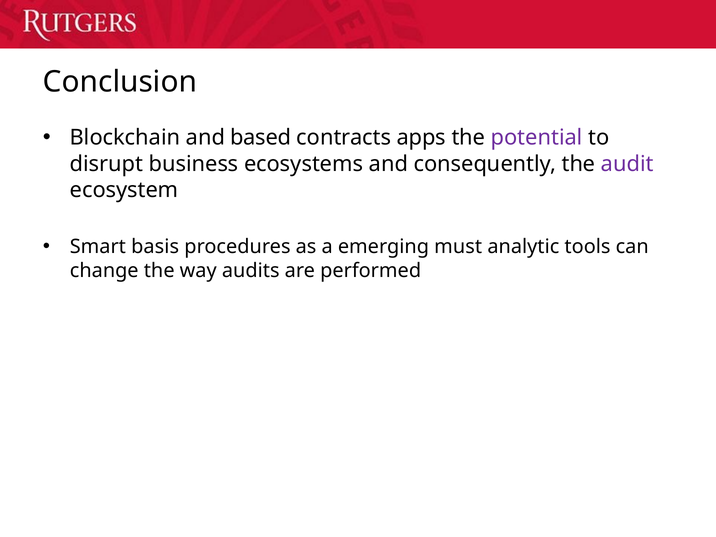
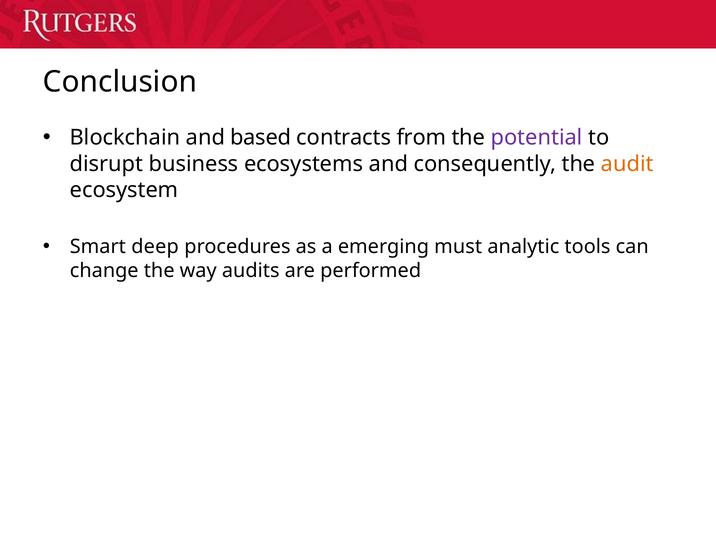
apps: apps -> from (421, 138)
audit colour: purple -> orange (627, 164)
basis: basis -> deep (155, 247)
